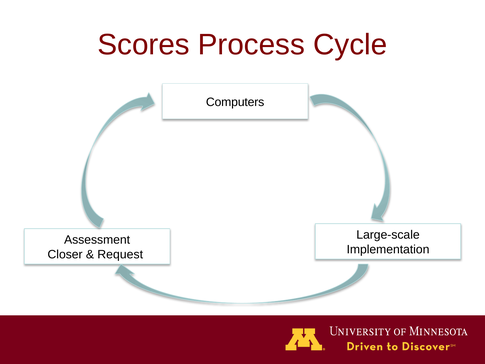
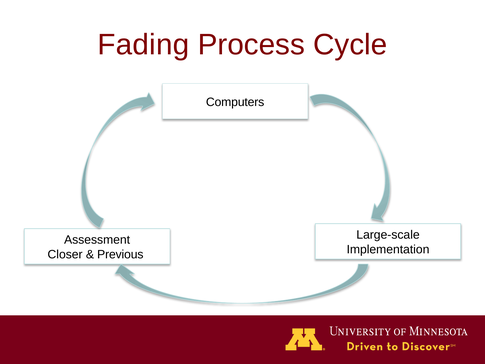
Scores: Scores -> Fading (143, 45)
Request: Request -> Previous (120, 254)
